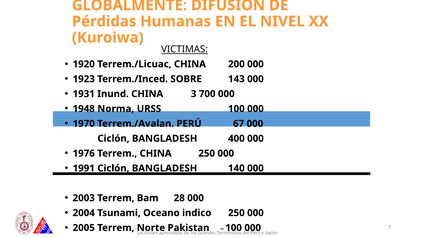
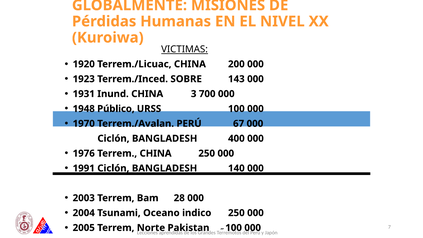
DIFUSIÓN: DIFUSIÓN -> MISIONES (228, 5)
Norma: Norma -> Público (116, 109)
